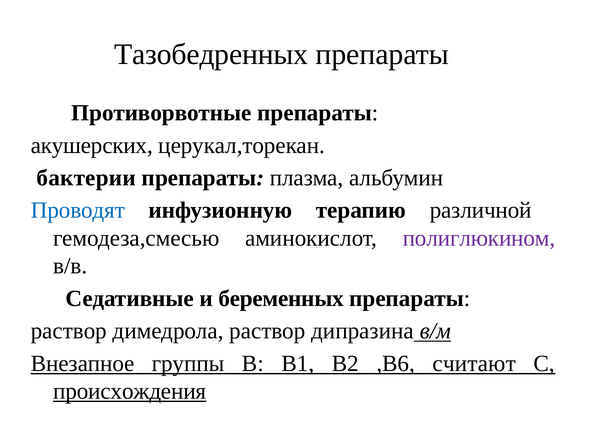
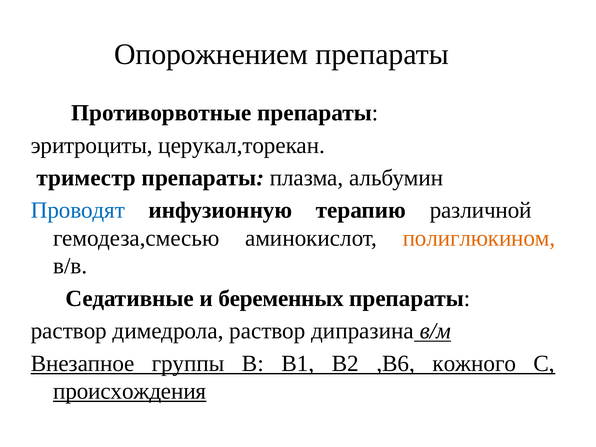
Тазобедренных: Тазобедренных -> Опорожнением (211, 54)
акушерских: акушерских -> эритроциты (92, 145)
бактерии: бактерии -> триместр (86, 178)
полиглюкином colour: purple -> orange (479, 238)
считают: считают -> кожного (474, 363)
